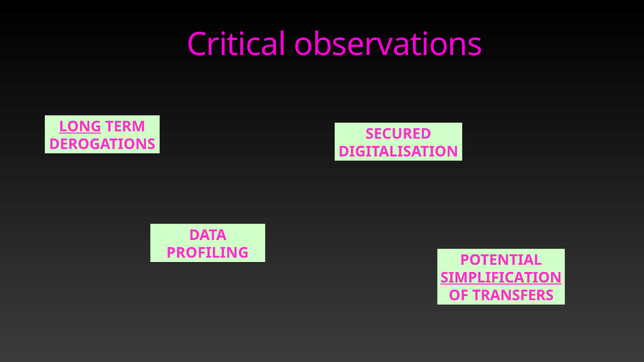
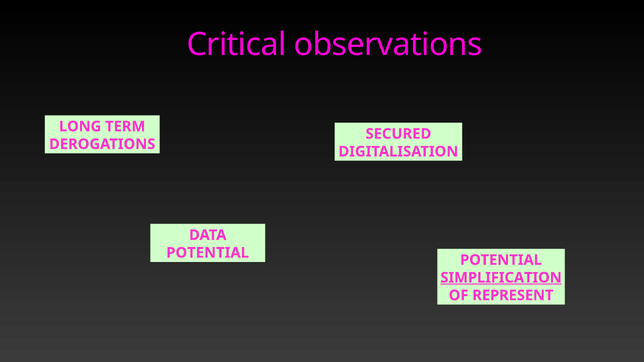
LONG underline: present -> none (80, 127)
PROFILING: PROFILING -> POTENTIAL (208, 253)
TRANSFERS: TRANSFERS -> REPRESENT (513, 296)
